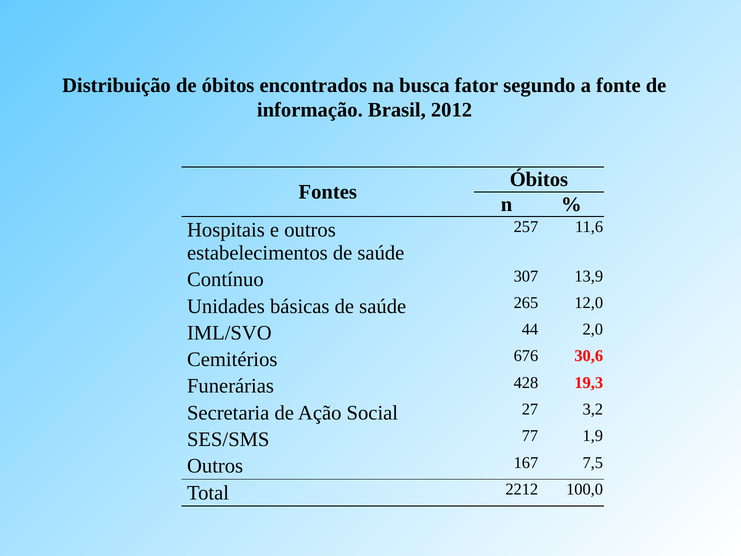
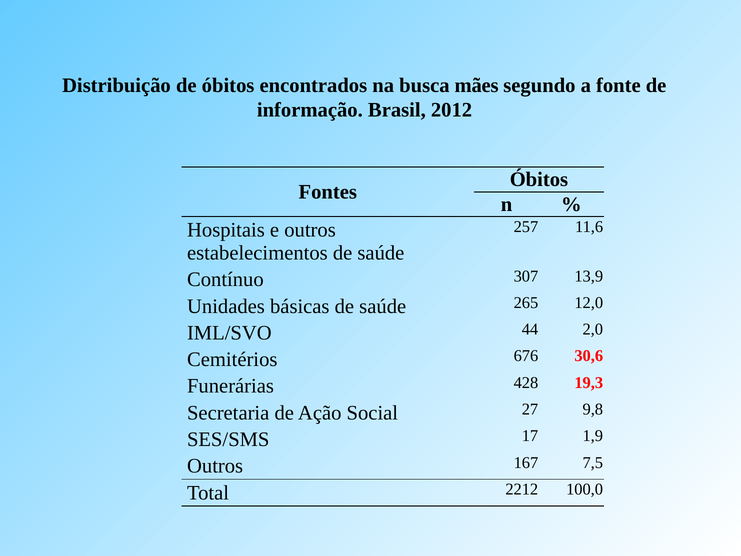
fator: fator -> mães (477, 85)
3,2: 3,2 -> 9,8 (593, 409)
77: 77 -> 17 (530, 436)
